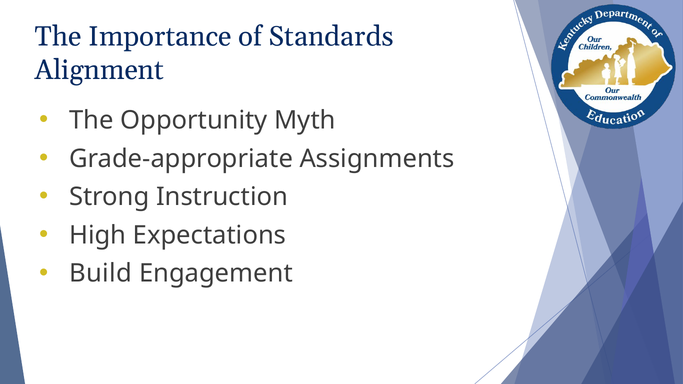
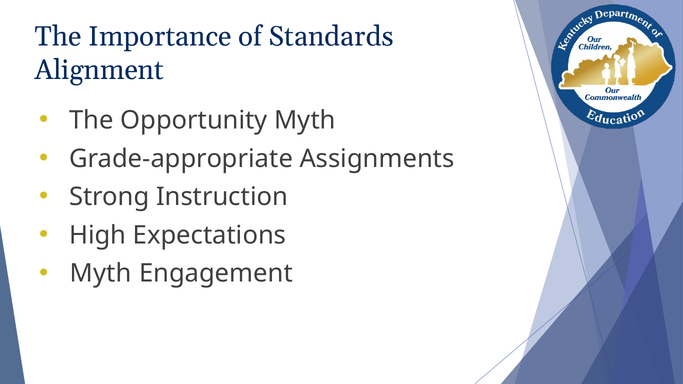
Build: Build -> Myth (101, 274)
